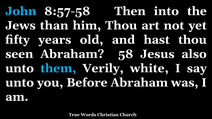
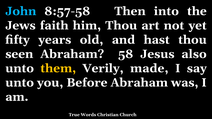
than: than -> faith (54, 26)
them colour: light blue -> yellow (58, 68)
white: white -> made (149, 68)
